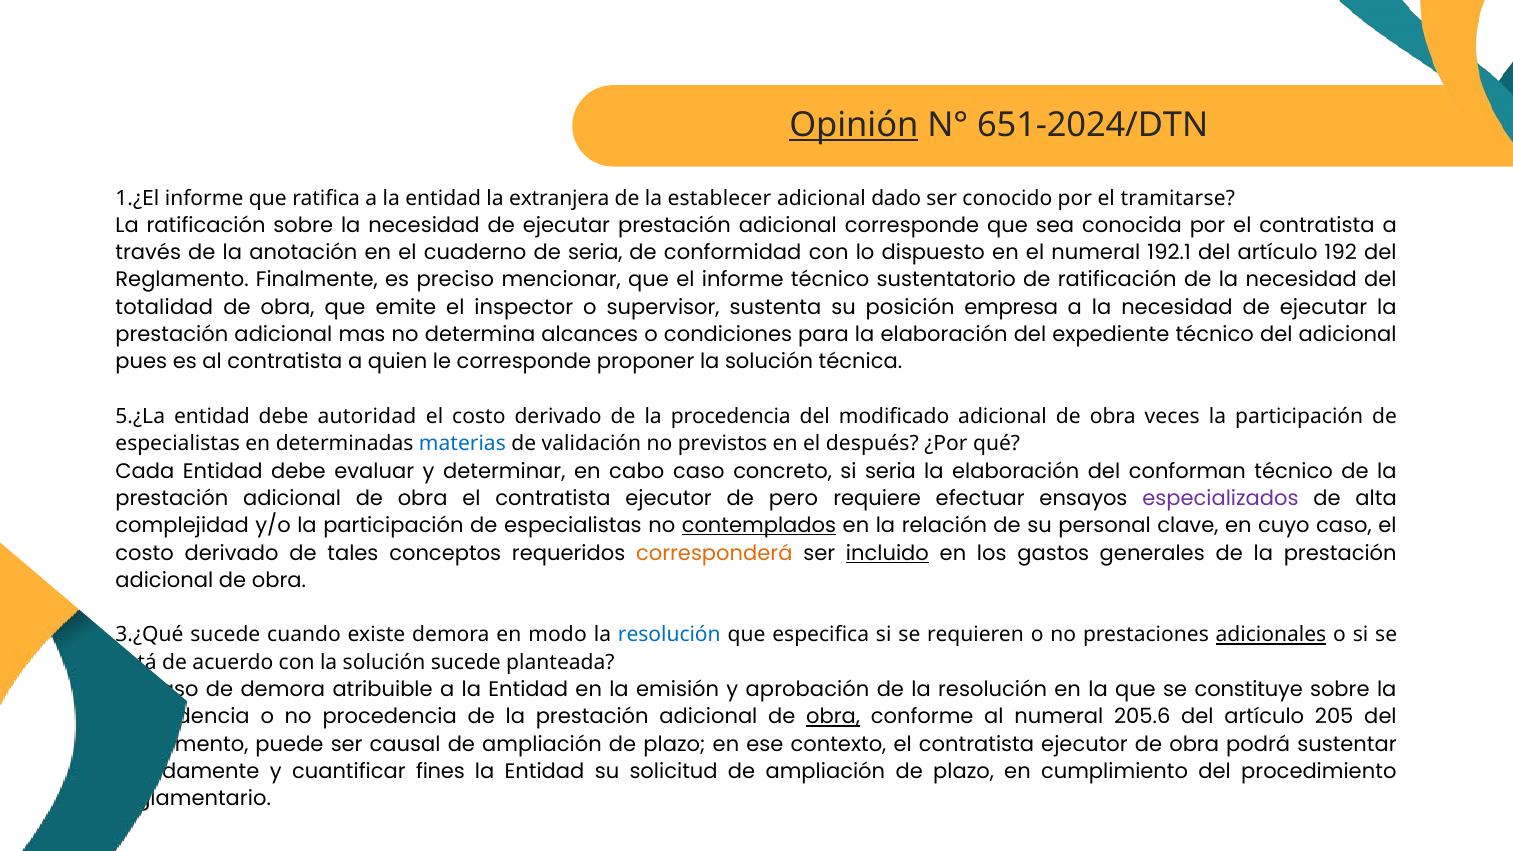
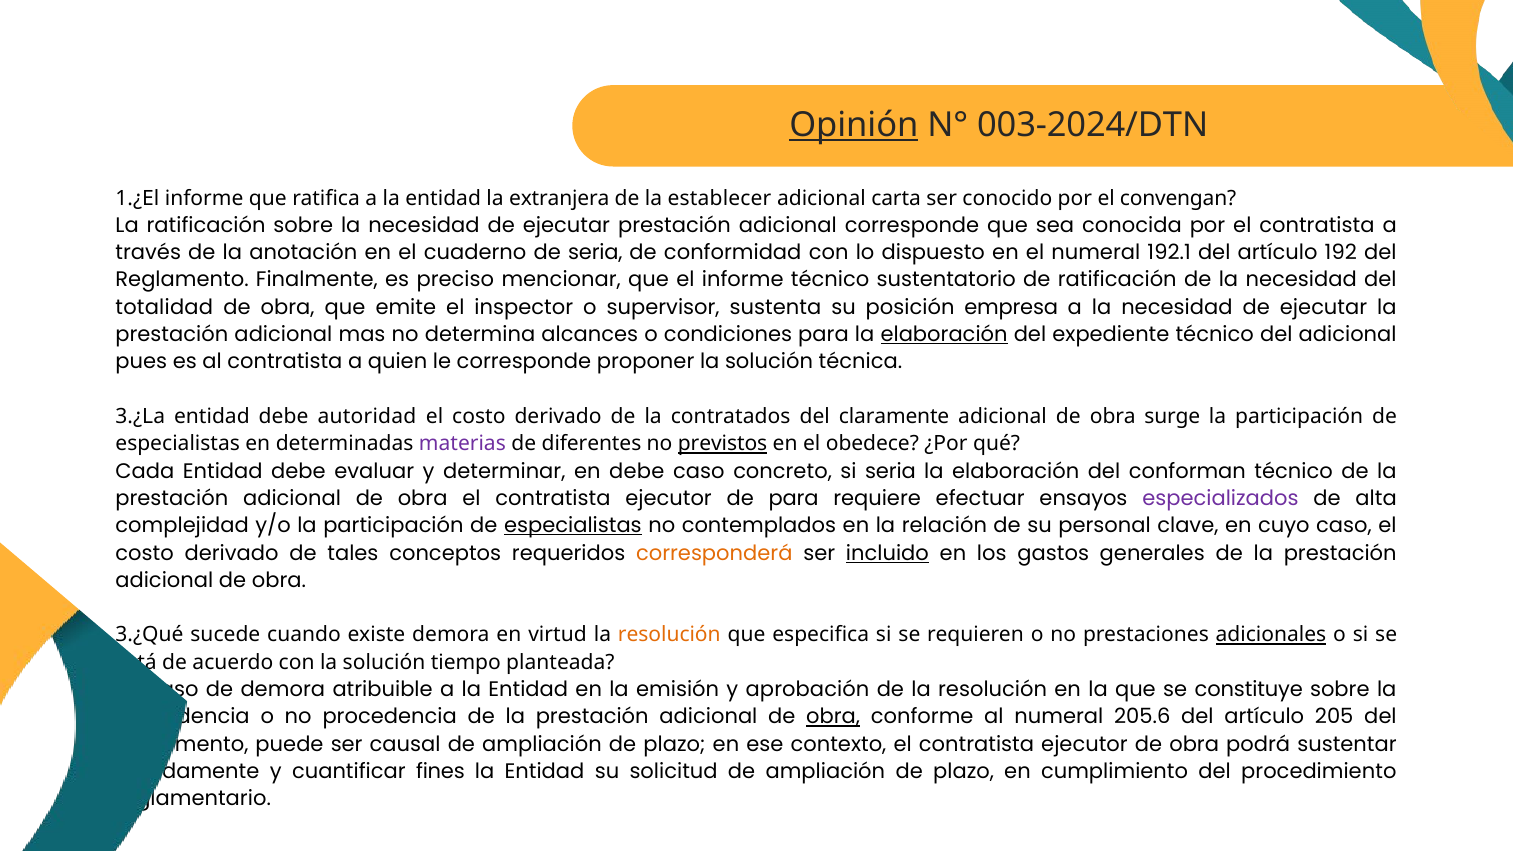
651-2024/DTN: 651-2024/DTN -> 003-2024/DTN (1093, 125)
dado: dado -> carta (896, 198)
tramitarse: tramitarse -> convengan (1178, 198)
elaboración underline: none -> present (944, 335)
5.¿La: 5.¿La -> 3.¿La (140, 417)
de la procedencia: procedencia -> contratados (731, 417)
modificado: modificado -> claramente (894, 417)
veces: veces -> surge (1172, 417)
materias colour: blue -> purple (462, 444)
validación: validación -> diferentes (591, 444)
previstos underline: none -> present (723, 444)
después: después -> obedece (872, 444)
en cabo: cabo -> debe (637, 471)
de pero: pero -> para (794, 499)
especialistas underline: none -> present (573, 526)
contemplados underline: present -> none (759, 526)
modo: modo -> virtud (558, 635)
resolución colour: blue -> orange (669, 635)
sucede: sucede -> tiempo (466, 662)
